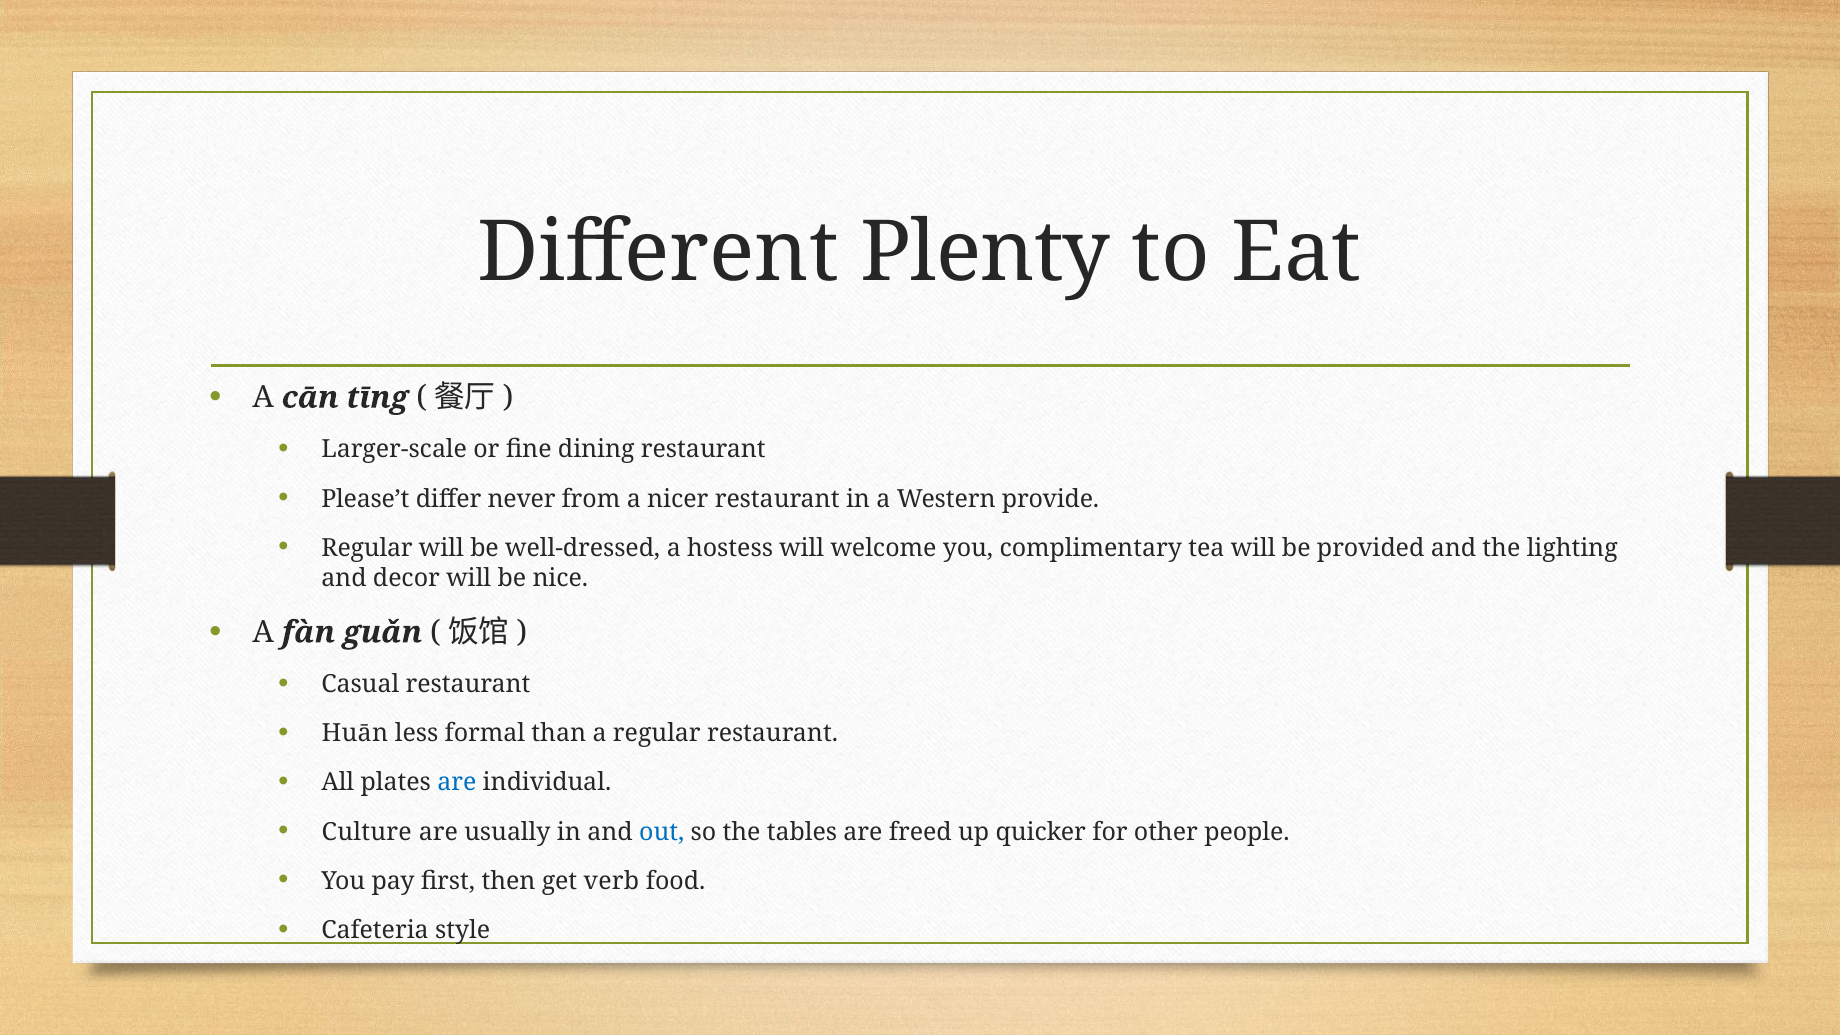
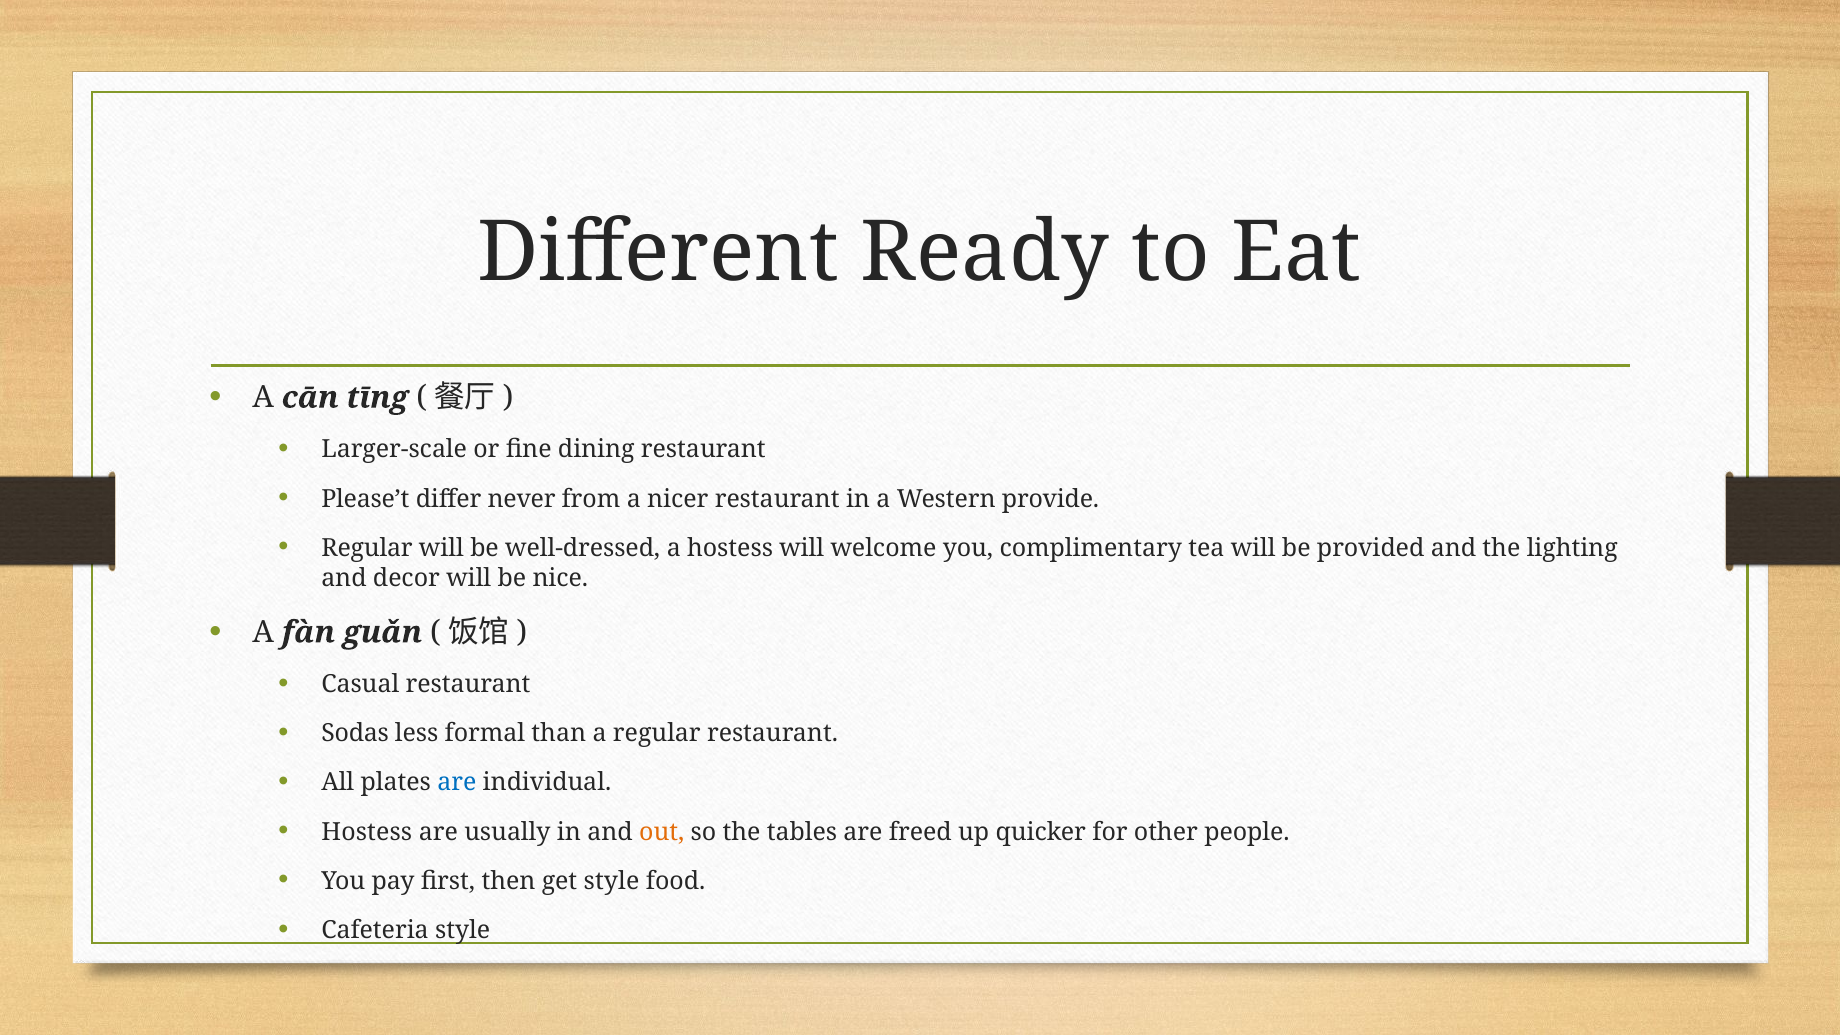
Plenty: Plenty -> Ready (985, 252)
Huān: Huān -> Sodas (355, 734)
Culture: Culture -> Hostess (367, 832)
out colour: blue -> orange (662, 832)
get verb: verb -> style (612, 881)
